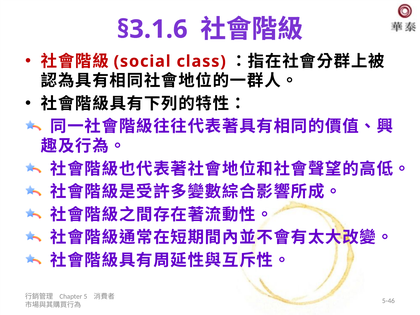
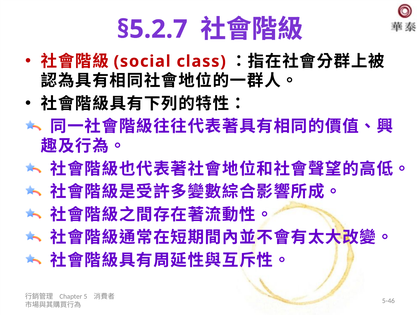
§3.1.6: §3.1.6 -> §5.2.7 (152, 29)
